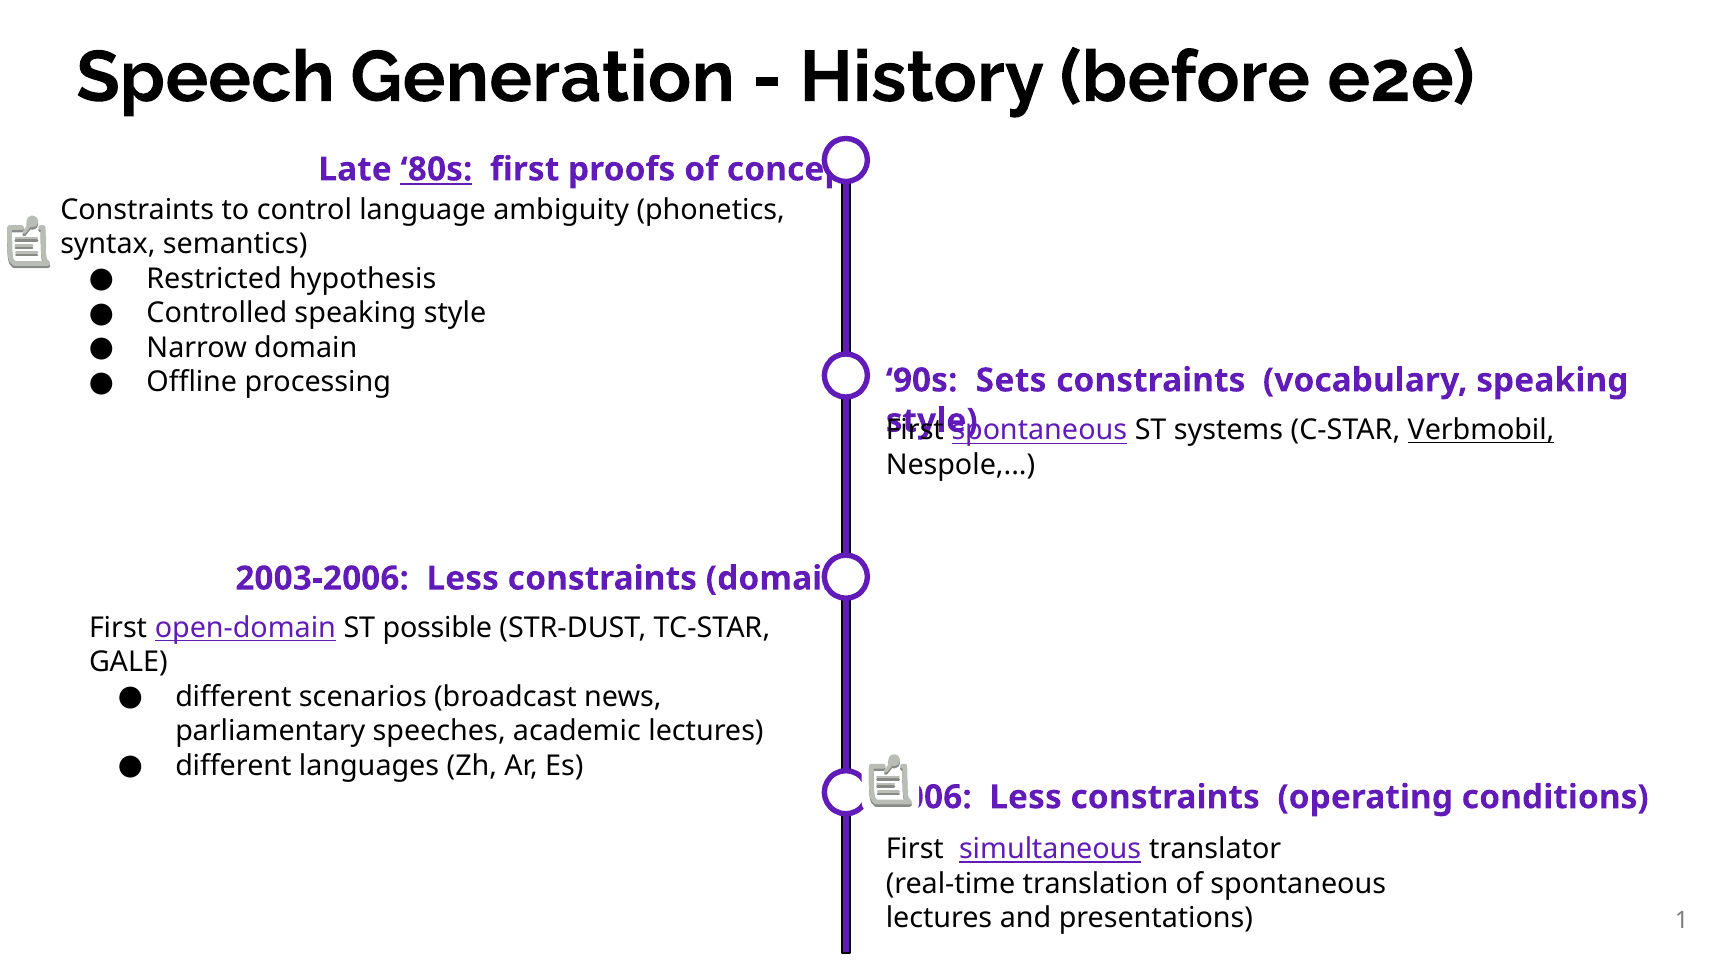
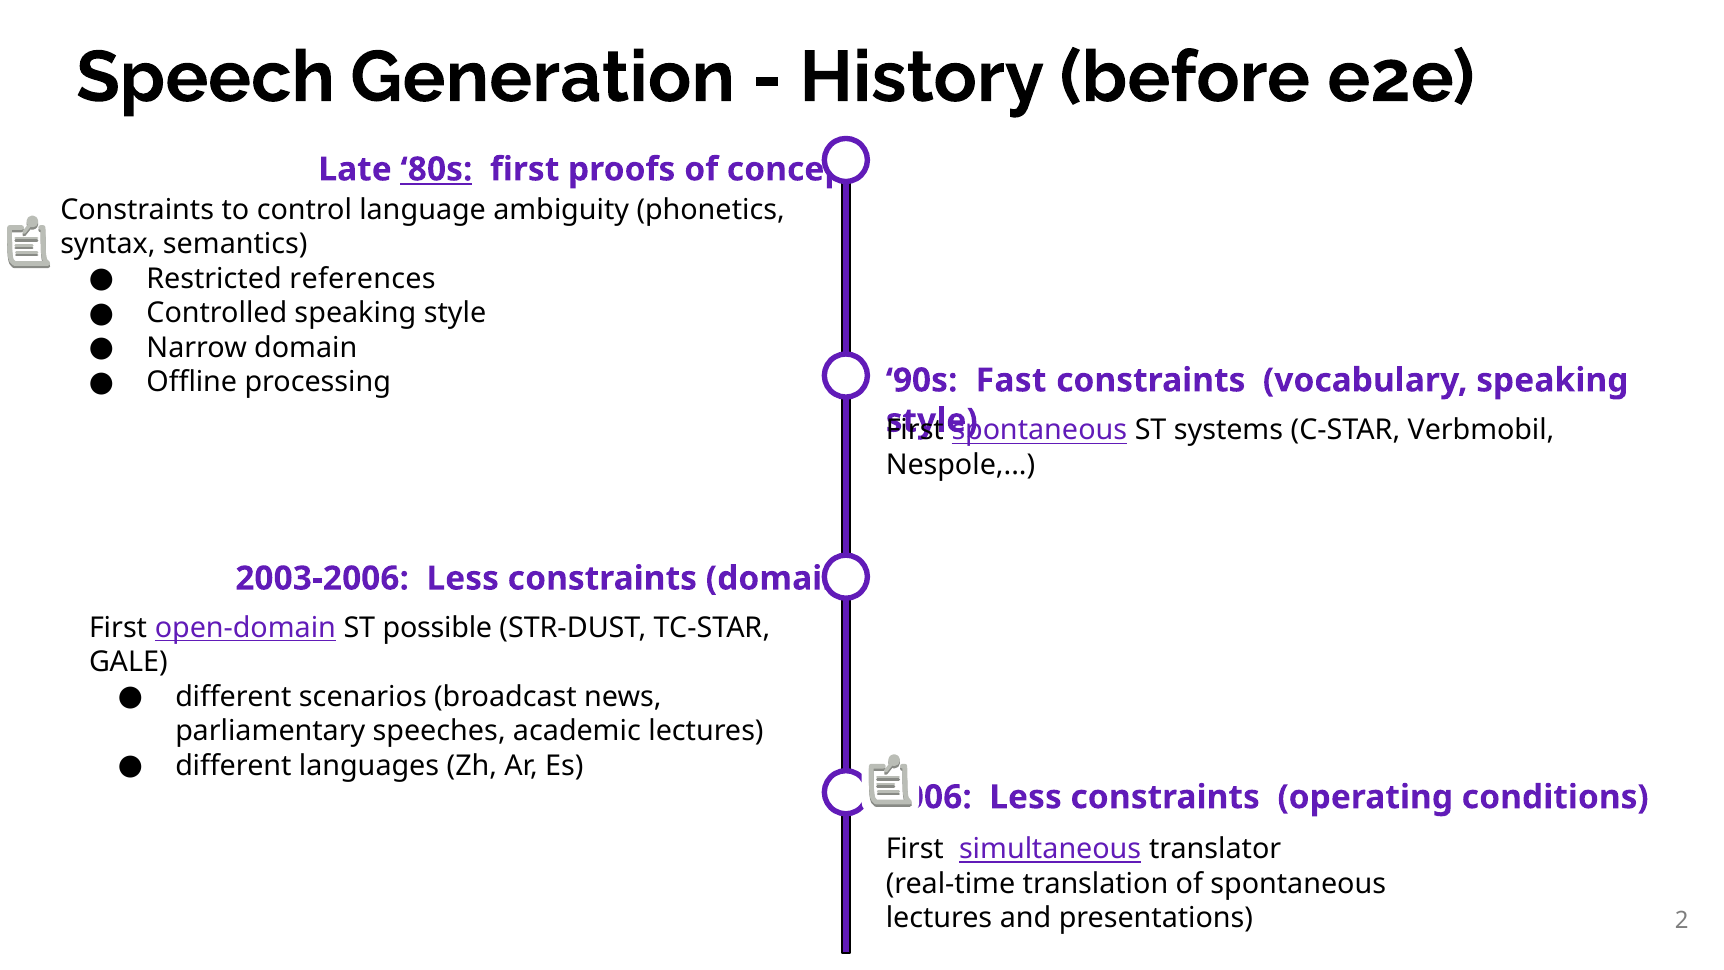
hypothesis: hypothesis -> references (363, 279)
Sets: Sets -> Fast (1011, 380)
Verbmobil underline: present -> none (1481, 430)
1: 1 -> 2 (1682, 921)
